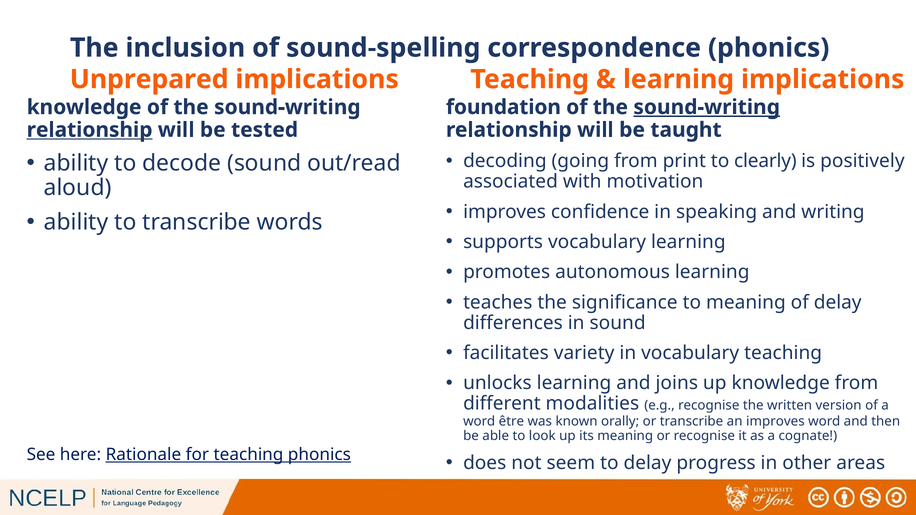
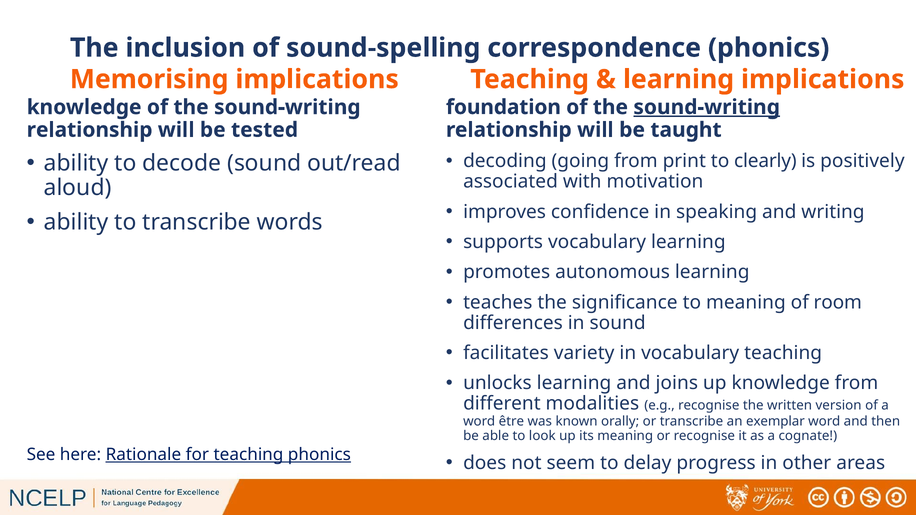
Unprepared: Unprepared -> Memorising (149, 79)
relationship underline: present -> none (90, 130)
of delay: delay -> room (838, 302)
an improves: improves -> exemplar (775, 421)
